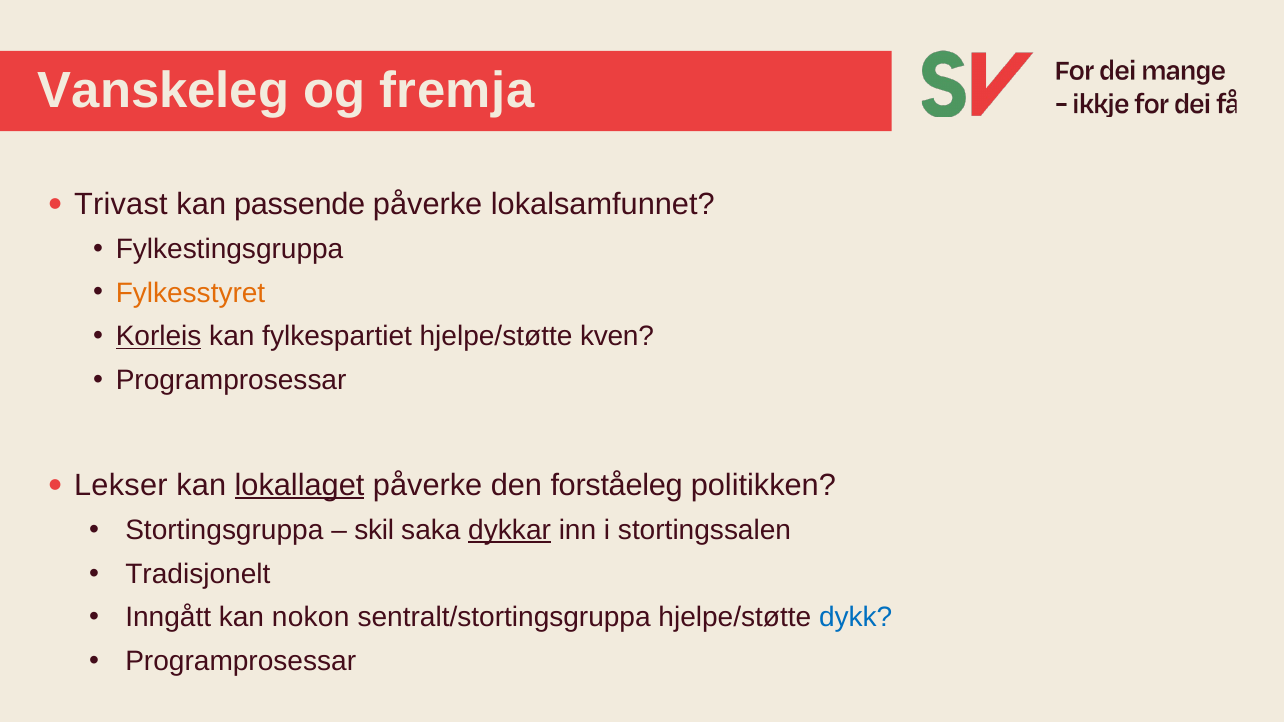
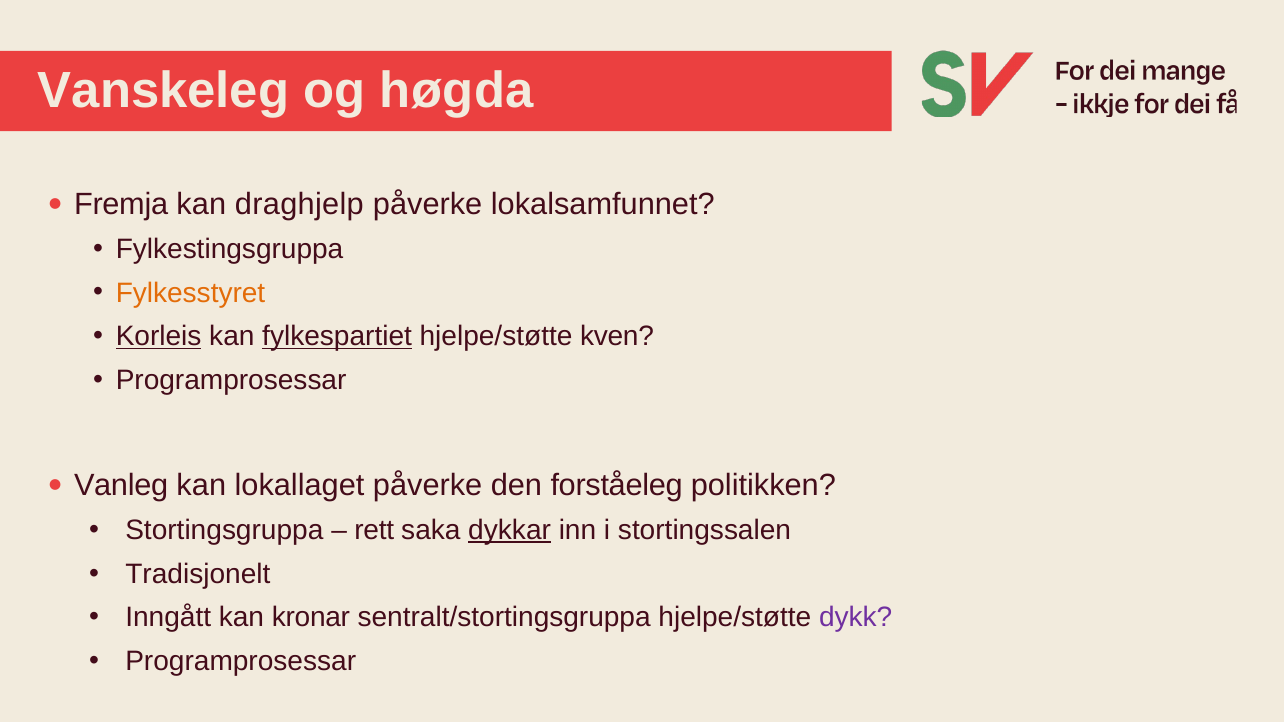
fremja: fremja -> høgda (457, 91)
Trivast: Trivast -> Fremja (121, 204)
passende: passende -> draghjelp (299, 204)
fylkespartiet underline: none -> present (337, 337)
Lekser: Lekser -> Vanleg (121, 485)
lokallaget underline: present -> none (300, 485)
skil: skil -> rett (374, 530)
nokon: nokon -> kronar (311, 618)
dykk colour: blue -> purple (856, 618)
